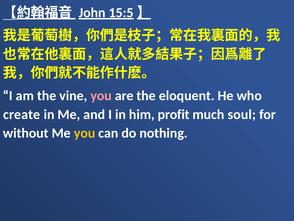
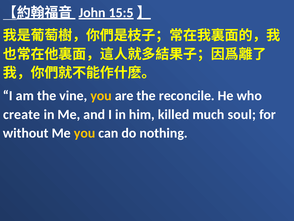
you colour: pink -> yellow (101, 96)
eloquent: eloquent -> reconcile (187, 96)
profit: profit -> killed (174, 114)
